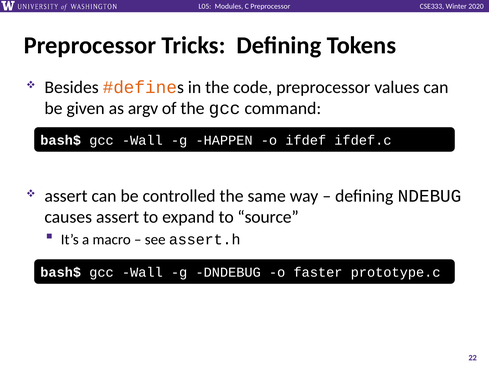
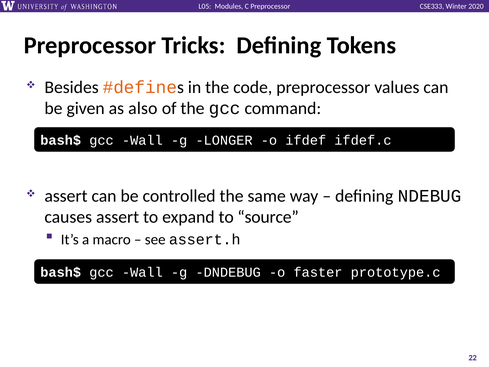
argv: argv -> also (143, 108)
HAPPEN: HAPPEN -> LONGER (224, 140)
